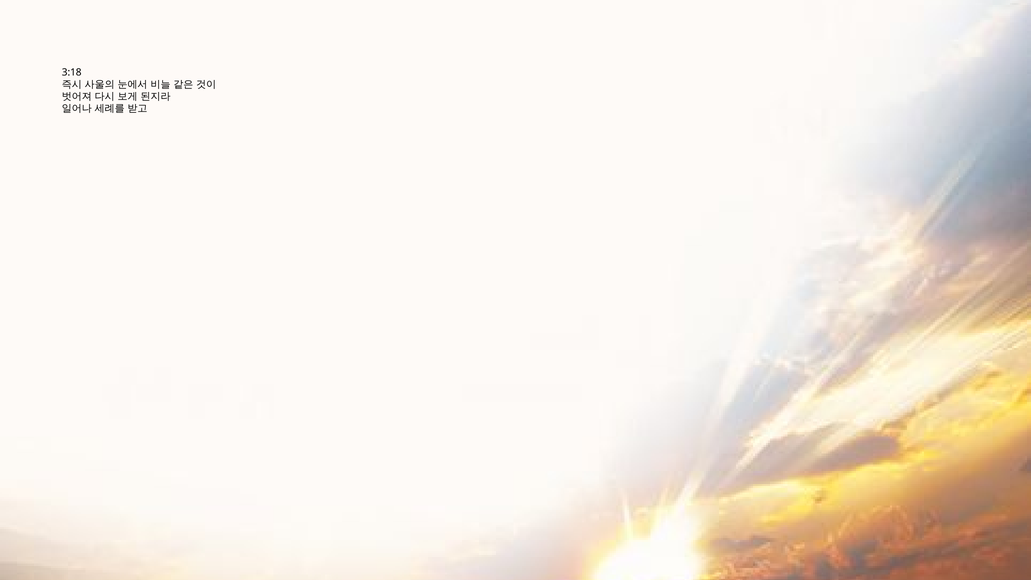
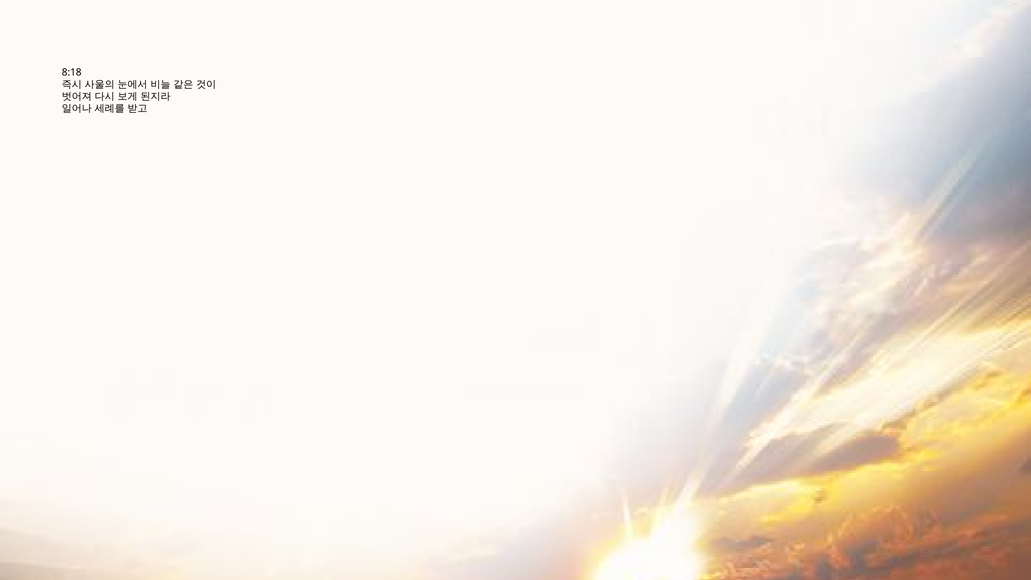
3:18: 3:18 -> 8:18 (72, 72)
